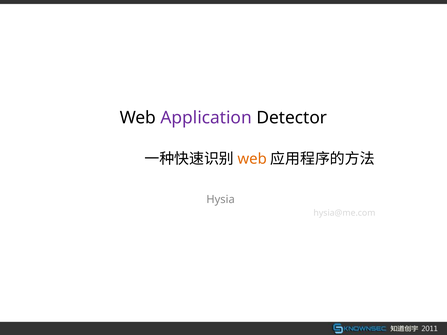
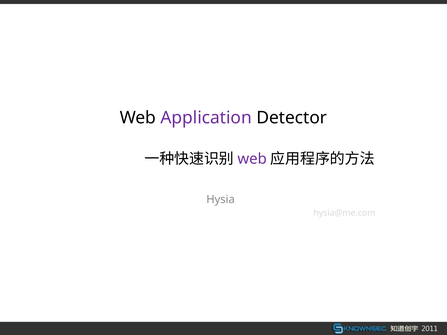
web colour: orange -> purple (252, 159)
